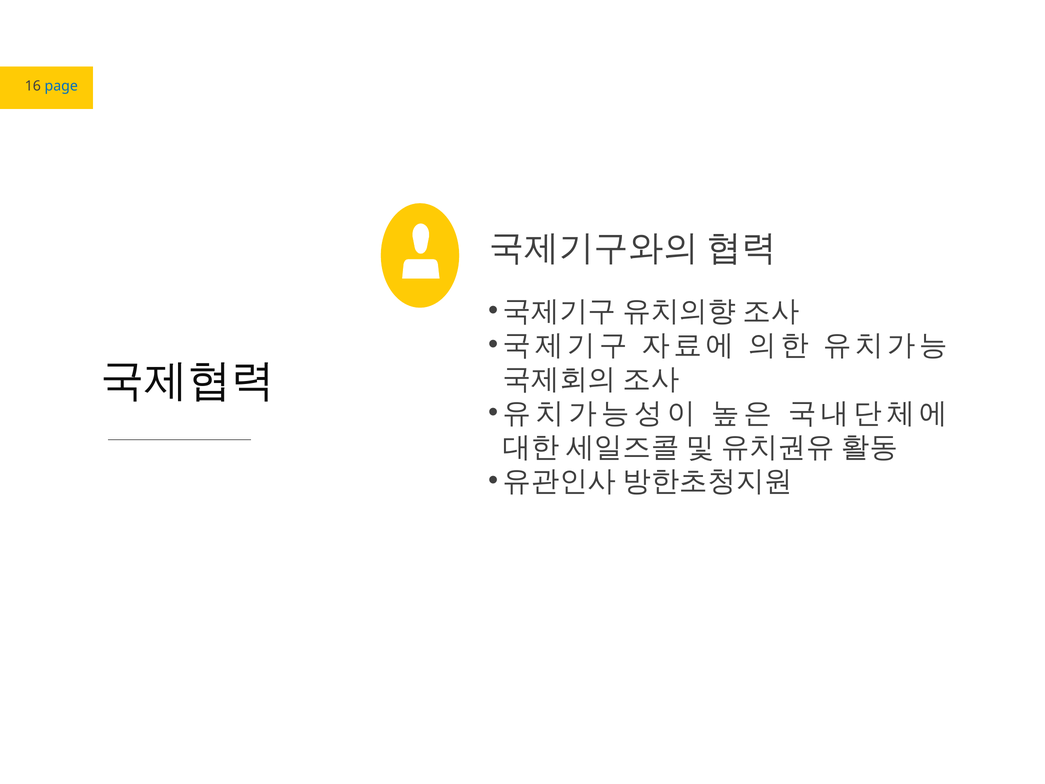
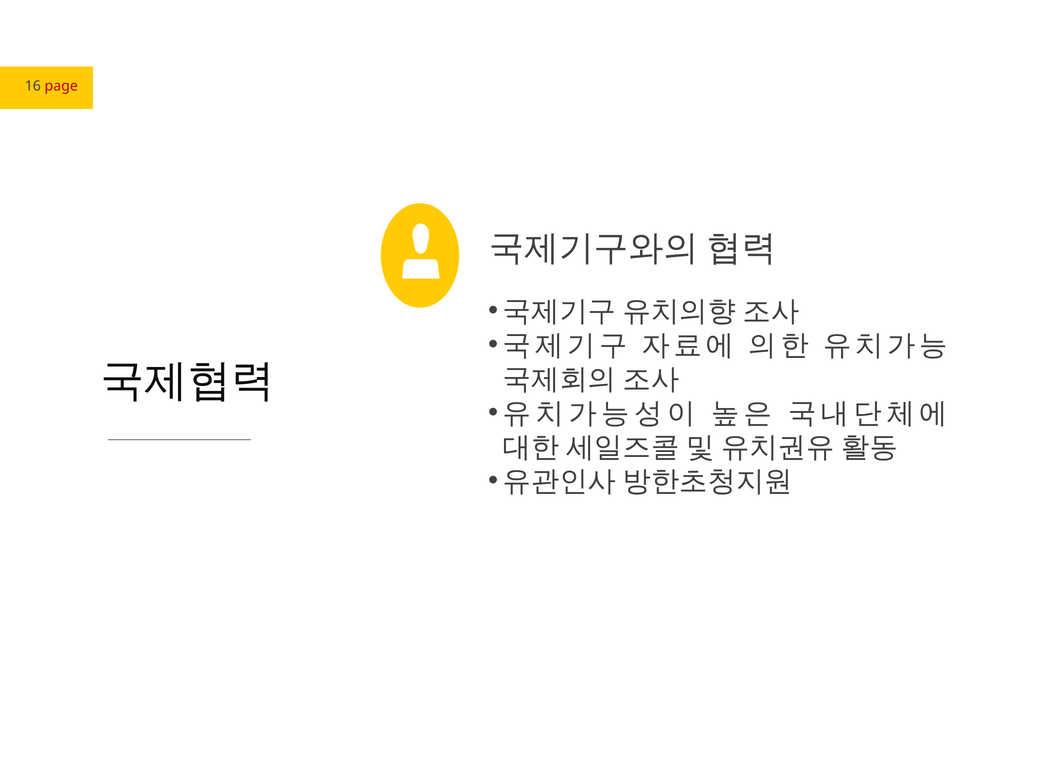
page colour: blue -> red (61, 86)
